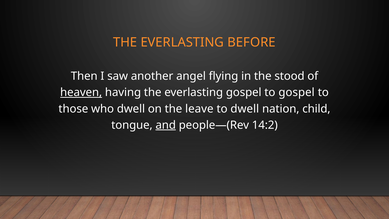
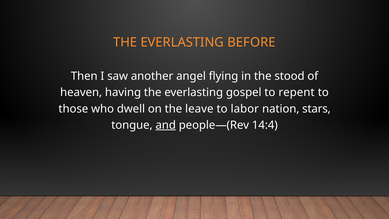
heaven underline: present -> none (81, 92)
to gospel: gospel -> repent (297, 92)
to dwell: dwell -> labor (245, 109)
child: child -> stars (316, 109)
14:2: 14:2 -> 14:4 (265, 125)
